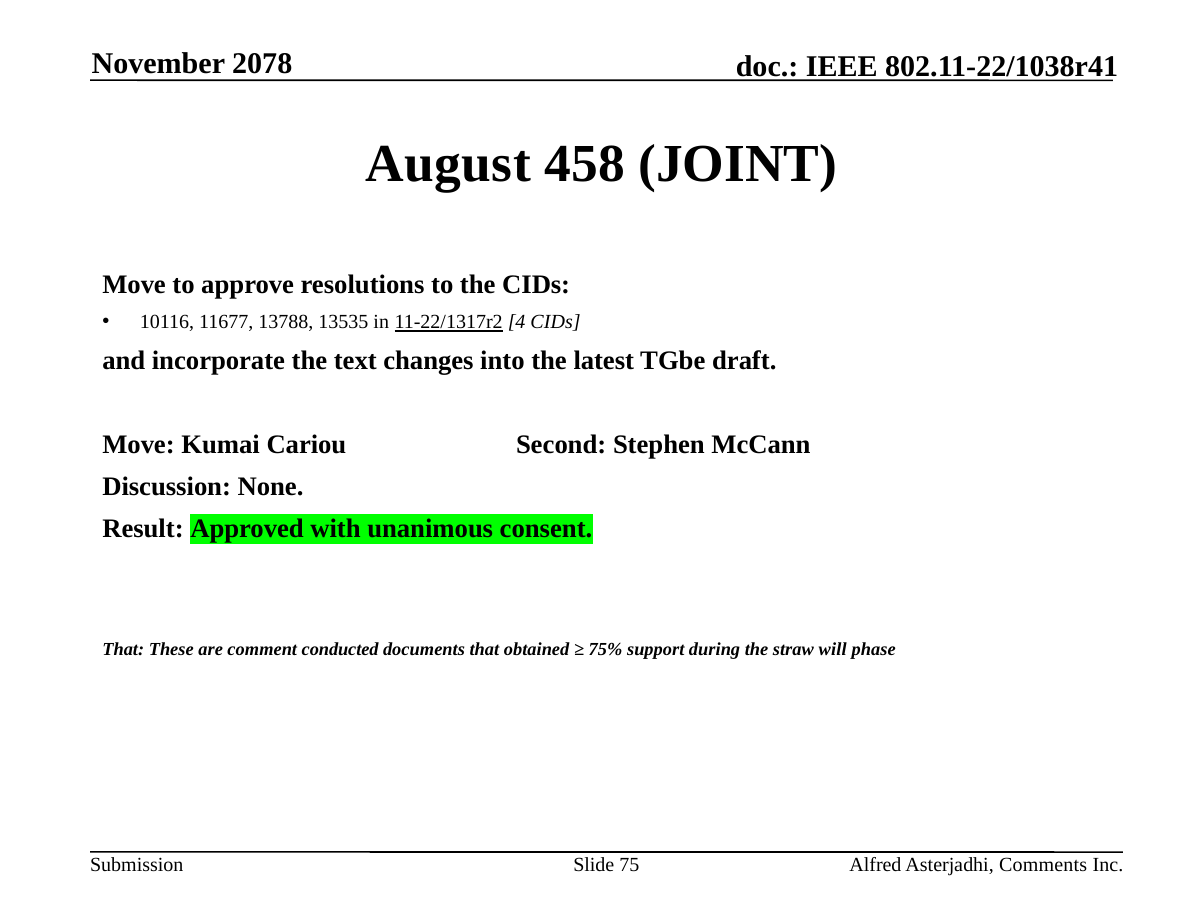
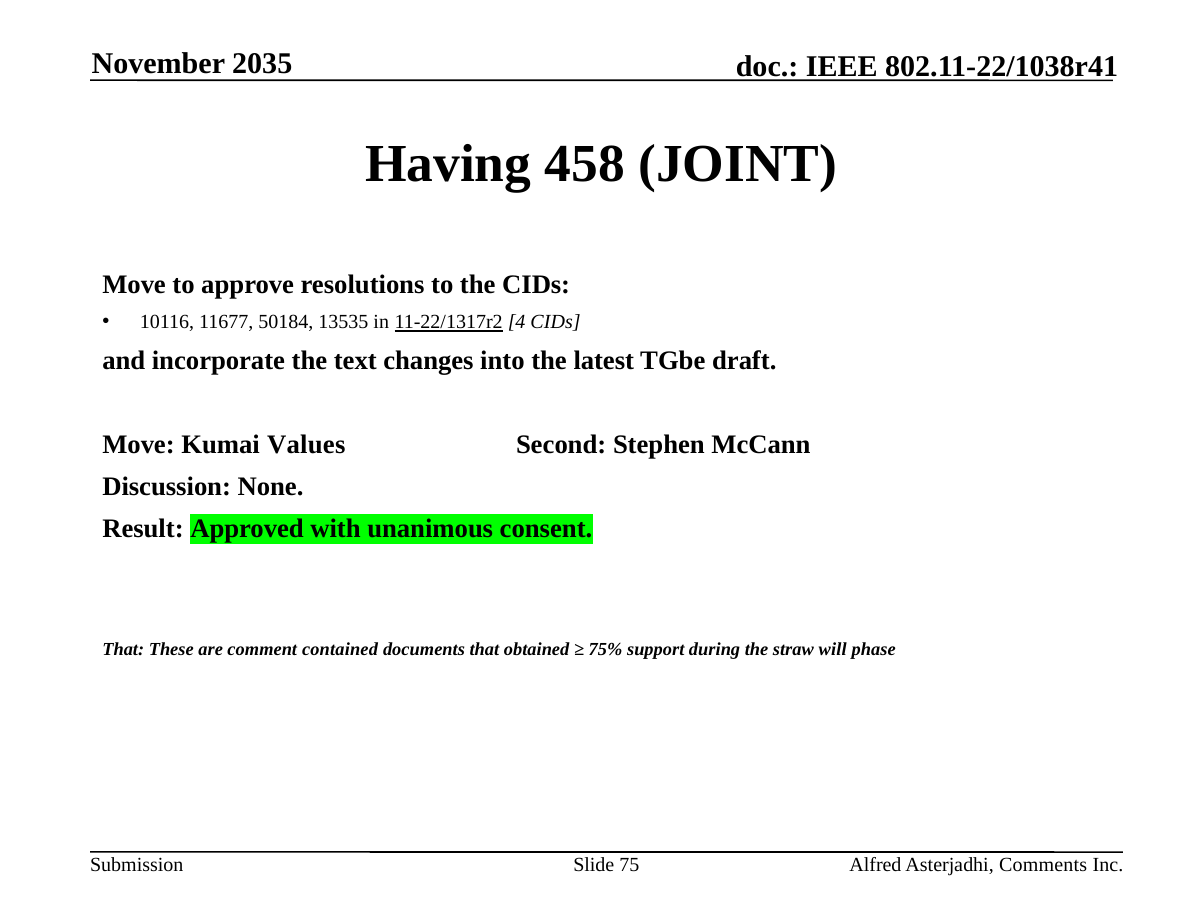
2078: 2078 -> 2035 (262, 64)
August: August -> Having (448, 164)
13788: 13788 -> 50184 (286, 322)
Cariou: Cariou -> Values (306, 445)
conducted: conducted -> contained (340, 650)
